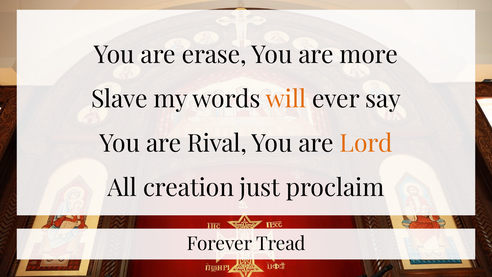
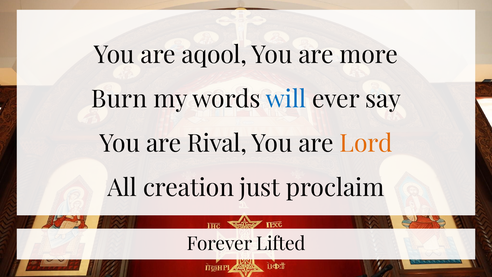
erase: erase -> aqool (214, 55)
Slave: Slave -> Burn (119, 99)
will colour: orange -> blue (286, 99)
Tread: Tread -> Lifted (281, 244)
